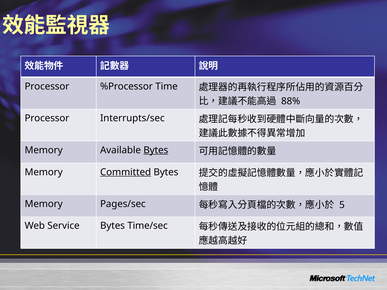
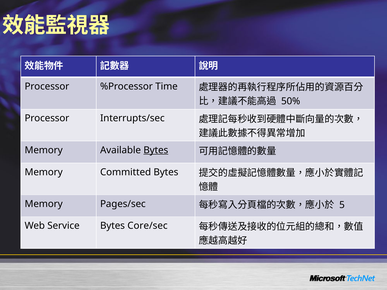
88%: 88% -> 50% (291, 101)
Committed underline: present -> none (126, 172)
Time/sec: Time/sec -> Core/sec (148, 226)
